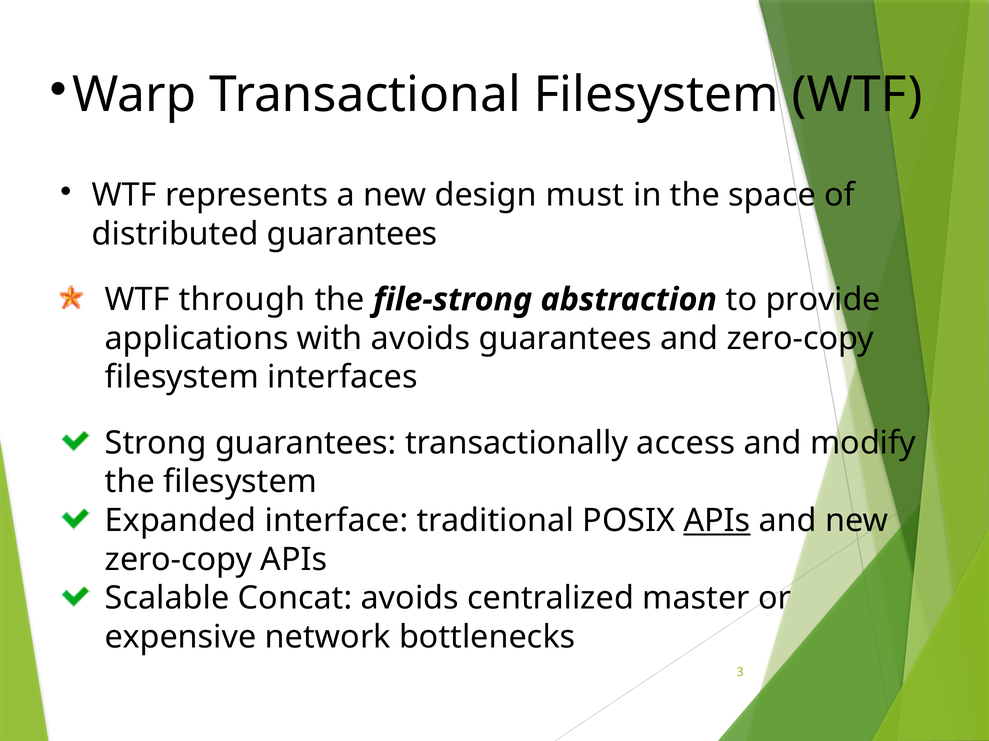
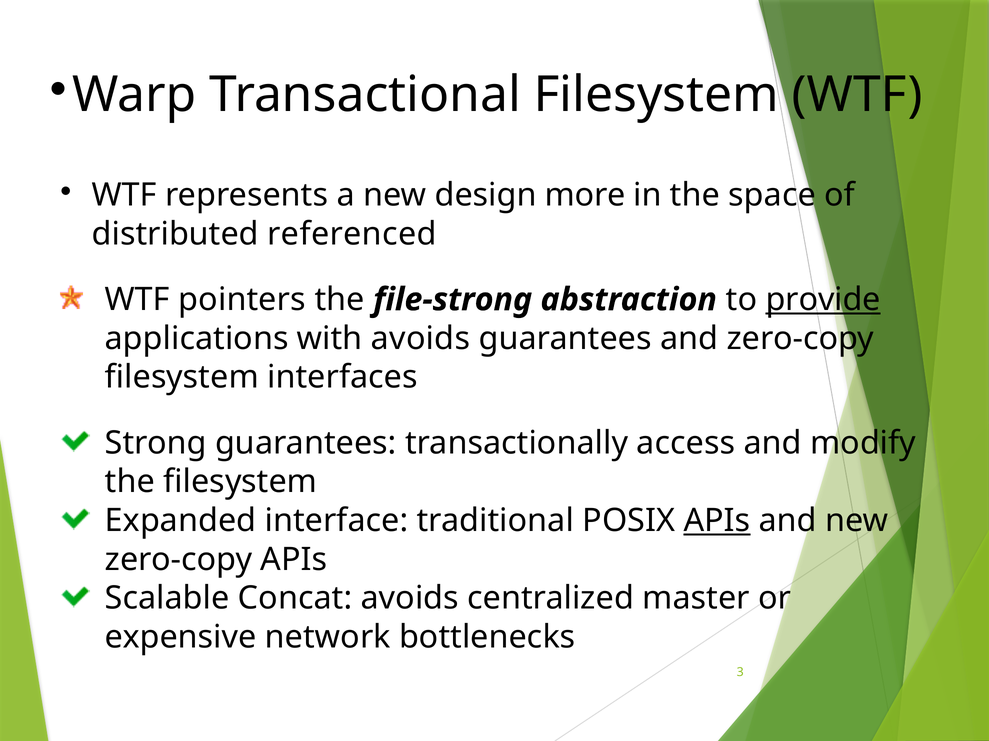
must: must -> more (585, 195)
distributed guarantees: guarantees -> referenced (352, 234)
through: through -> pointers (242, 300)
provide underline: none -> present (823, 300)
